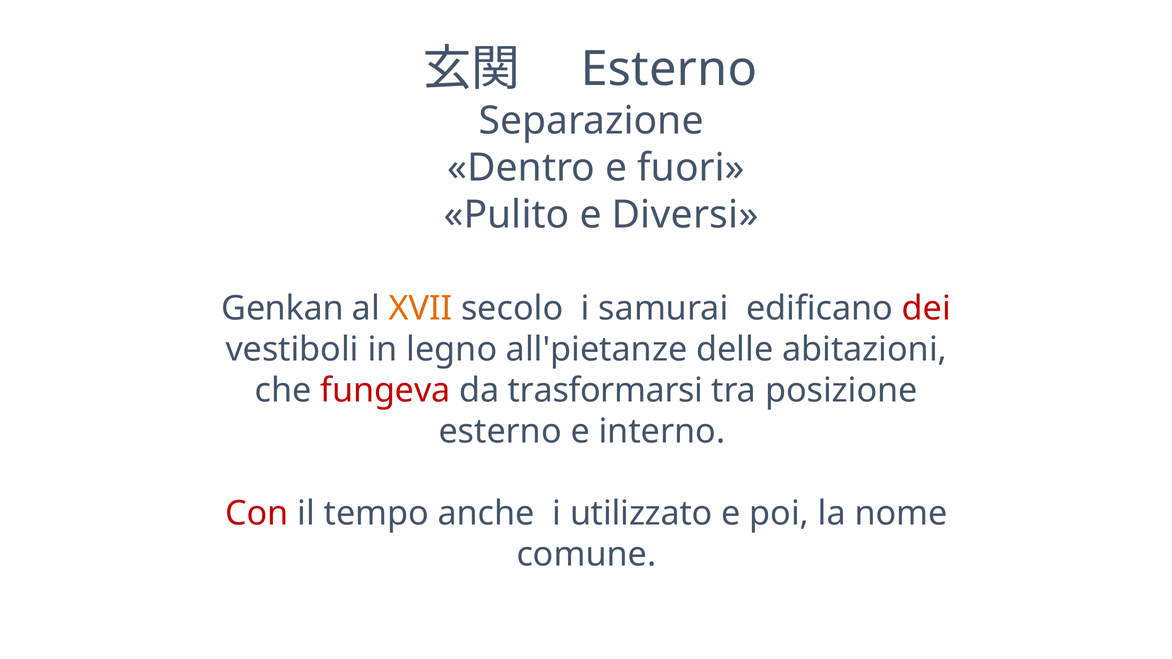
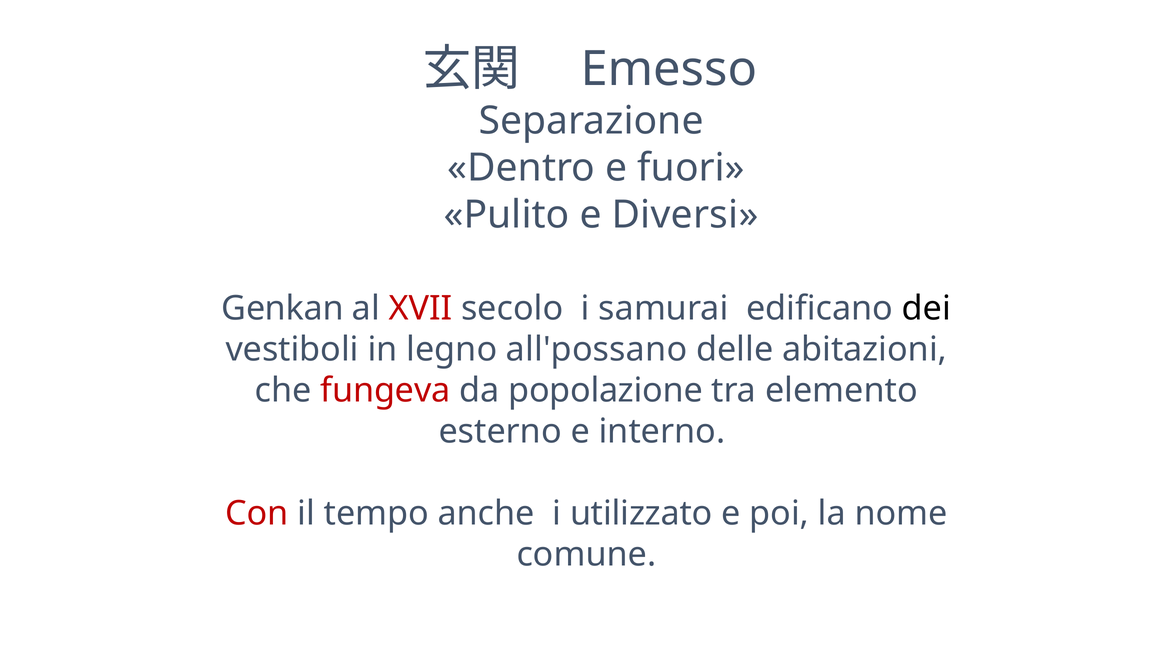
Esterno: Esterno -> Emesso (669, 69)
XVII colour: orange -> red (421, 308)
dei colour: red -> black (926, 308)
all'pietanze: all'pietanze -> all'possano (597, 349)
trasformarsi: trasformarsi -> popolazione (606, 390)
posizione: posizione -> elemento (841, 390)
